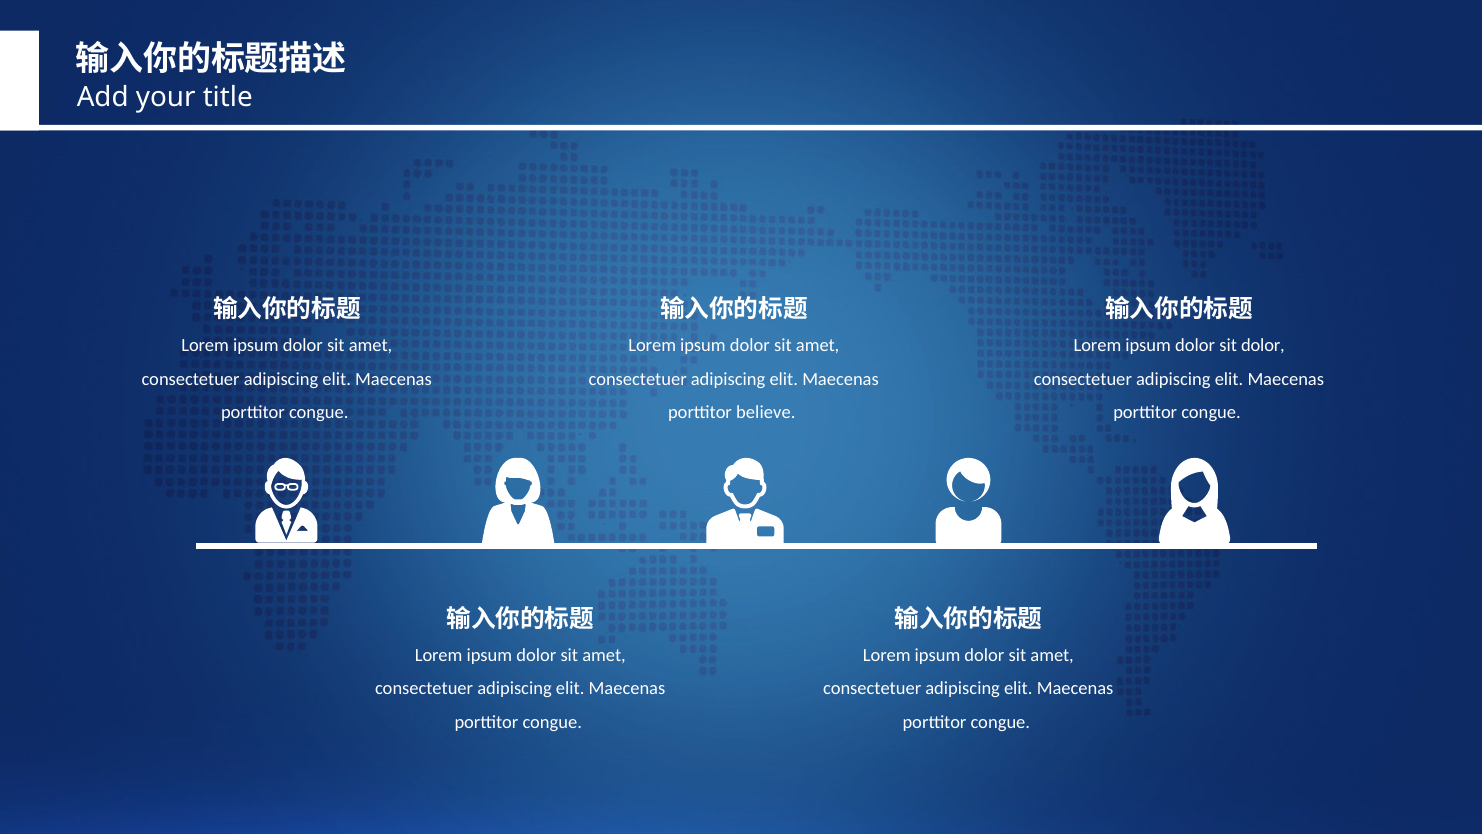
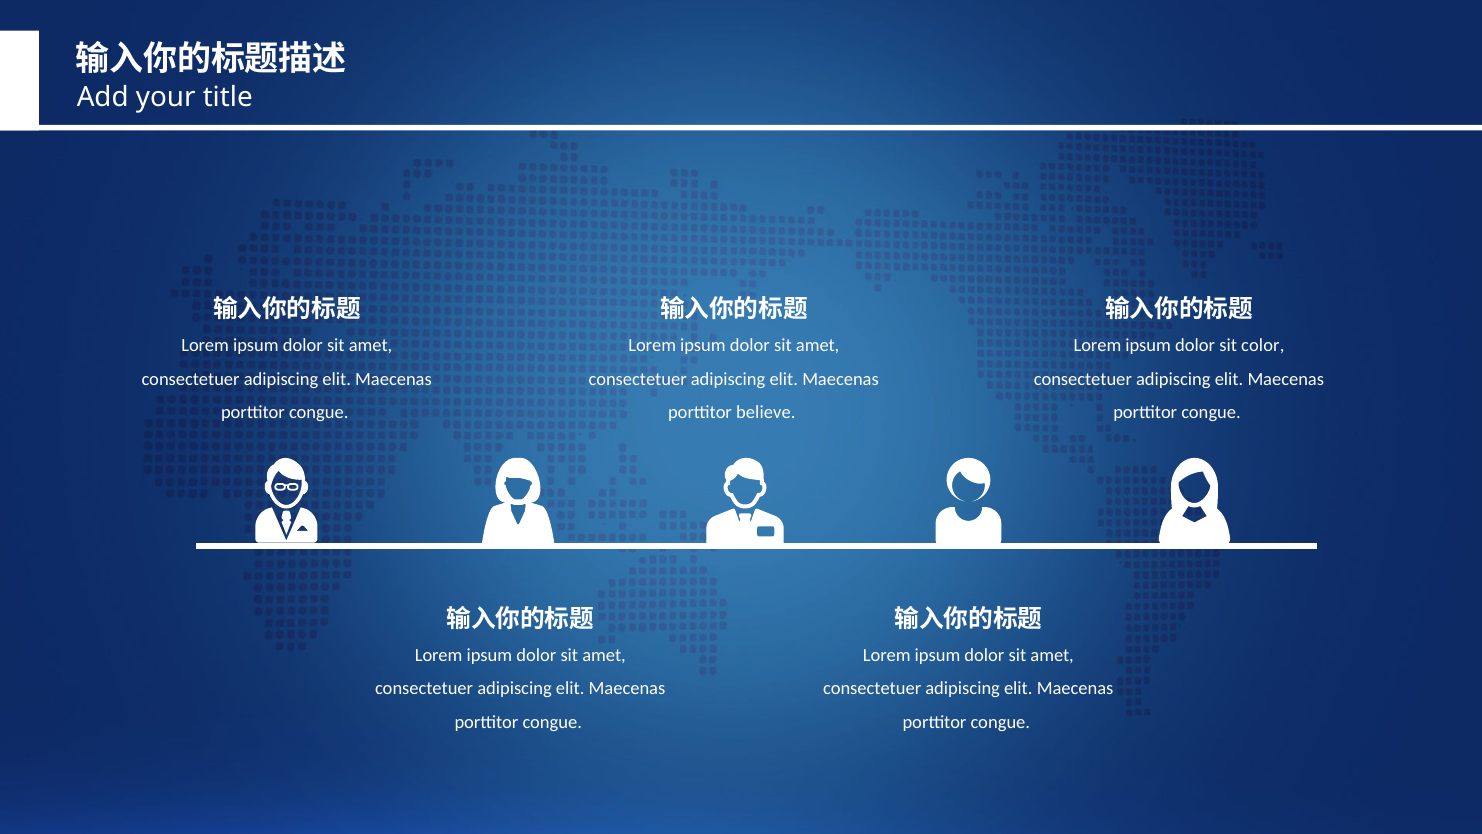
sit dolor: dolor -> color (1263, 346)
